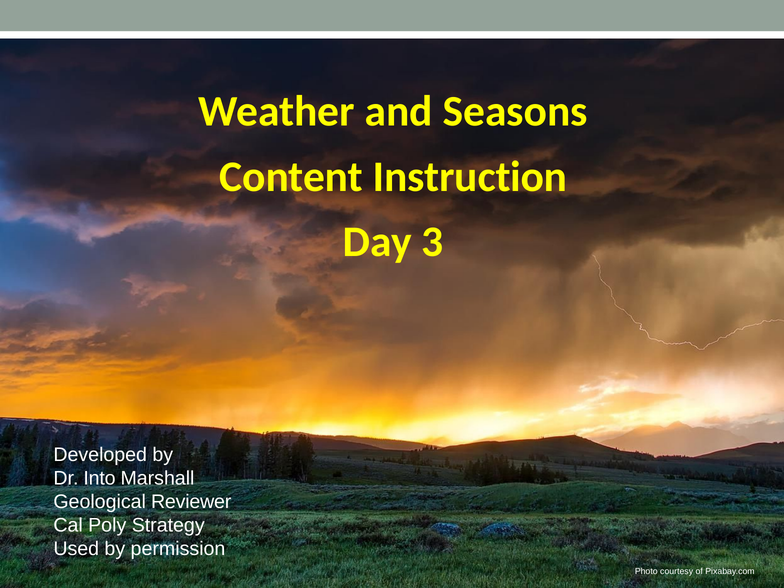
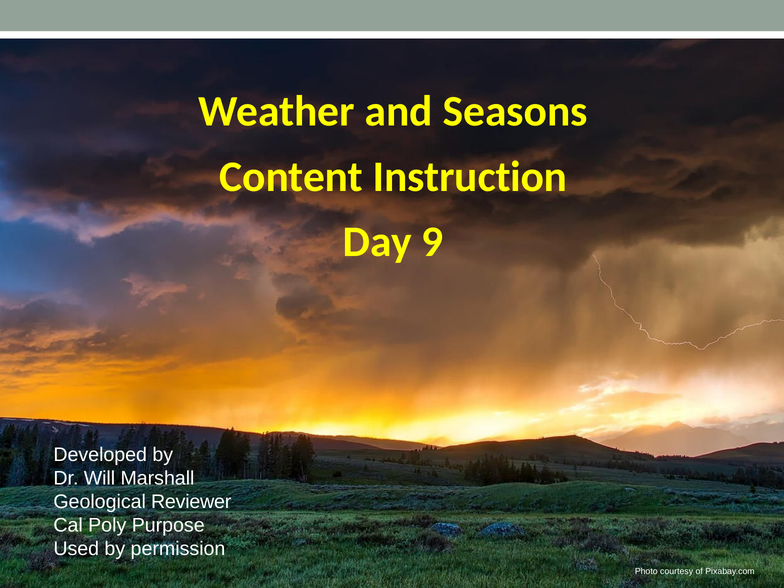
3: 3 -> 9 (432, 242)
Into: Into -> Will (99, 478)
Strategy: Strategy -> Purpose (168, 525)
